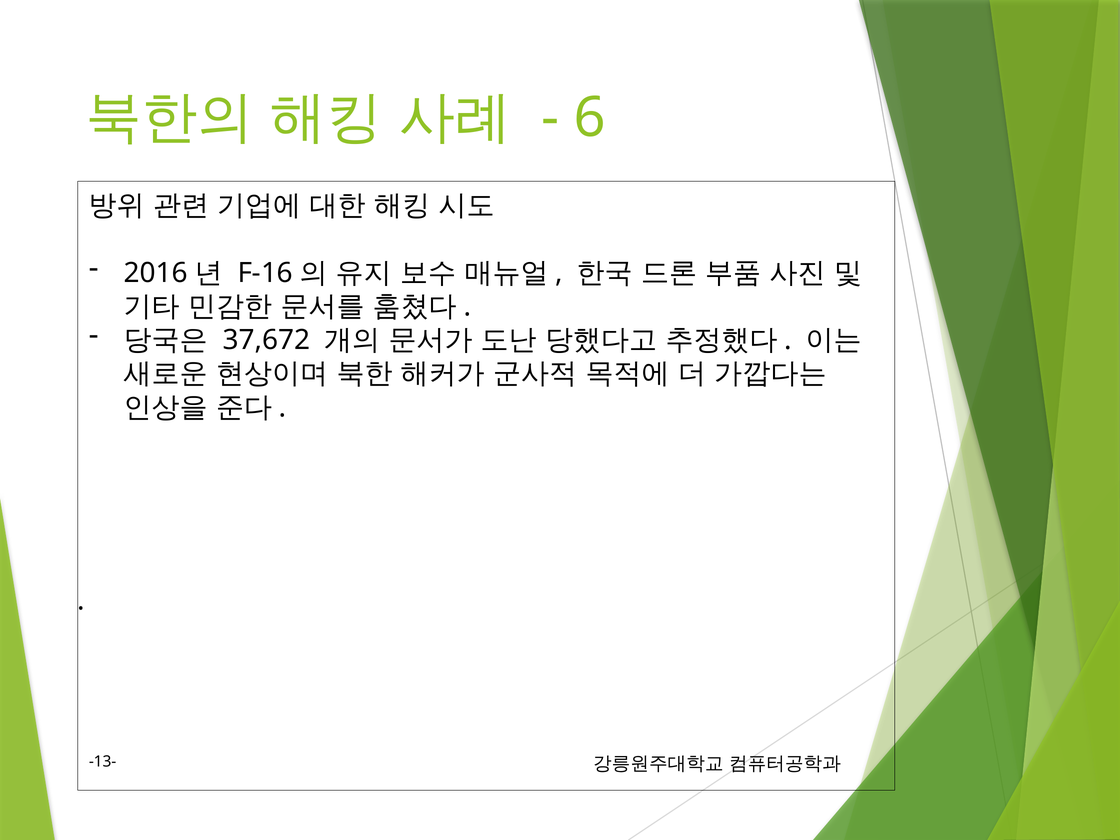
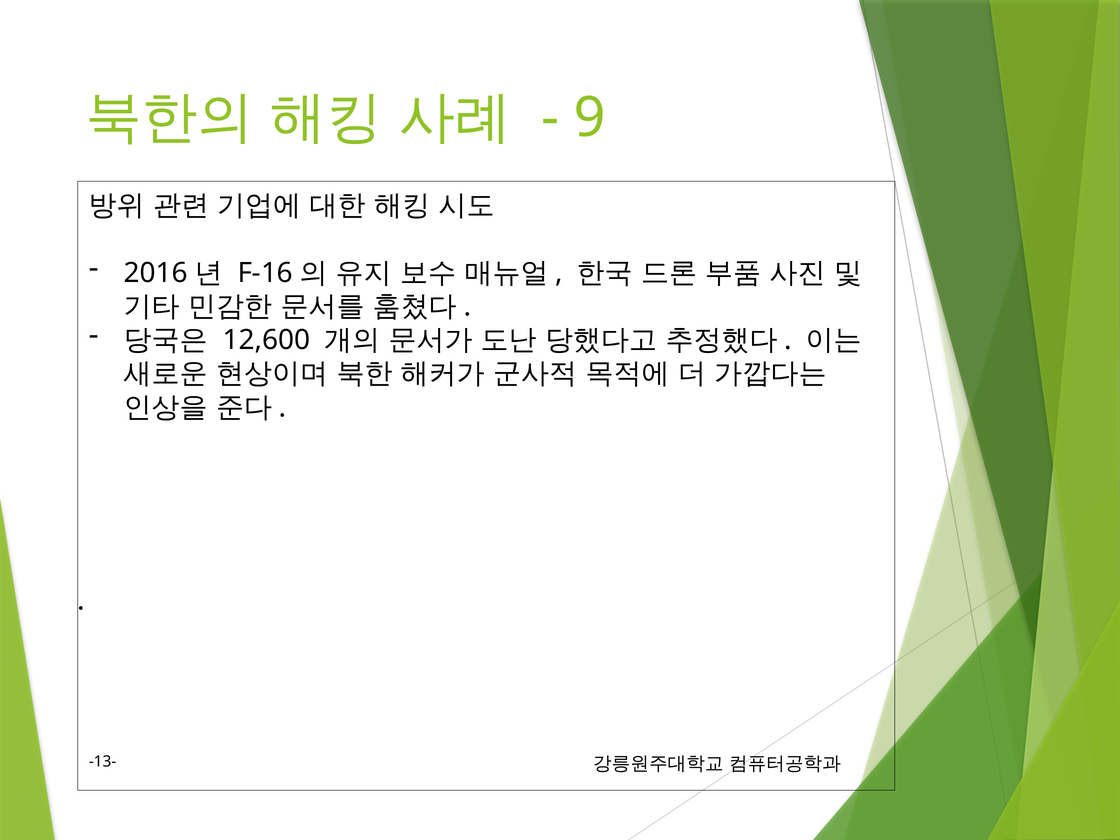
6: 6 -> 9 (590, 118)
37,672: 37,672 -> 12,600 (267, 340)
